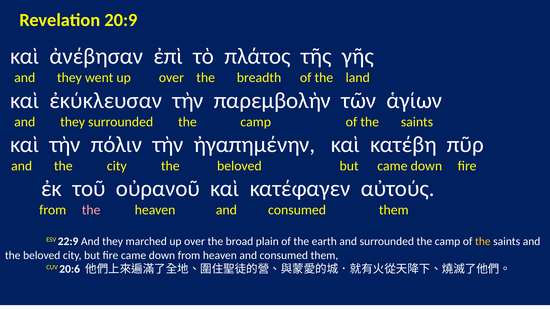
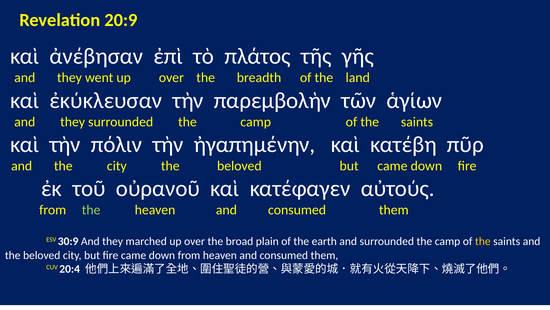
the colour: pink -> light green (91, 210)
22:9: 22:9 -> 30:9 (68, 242)
20:6: 20:6 -> 20:4 (70, 269)
